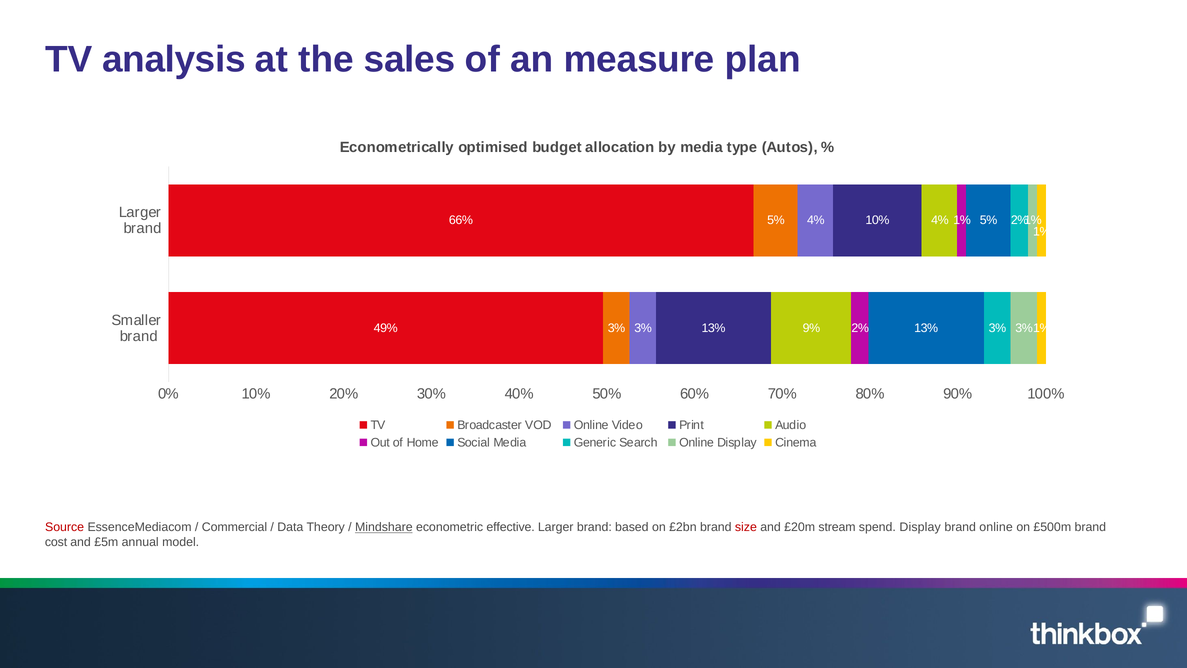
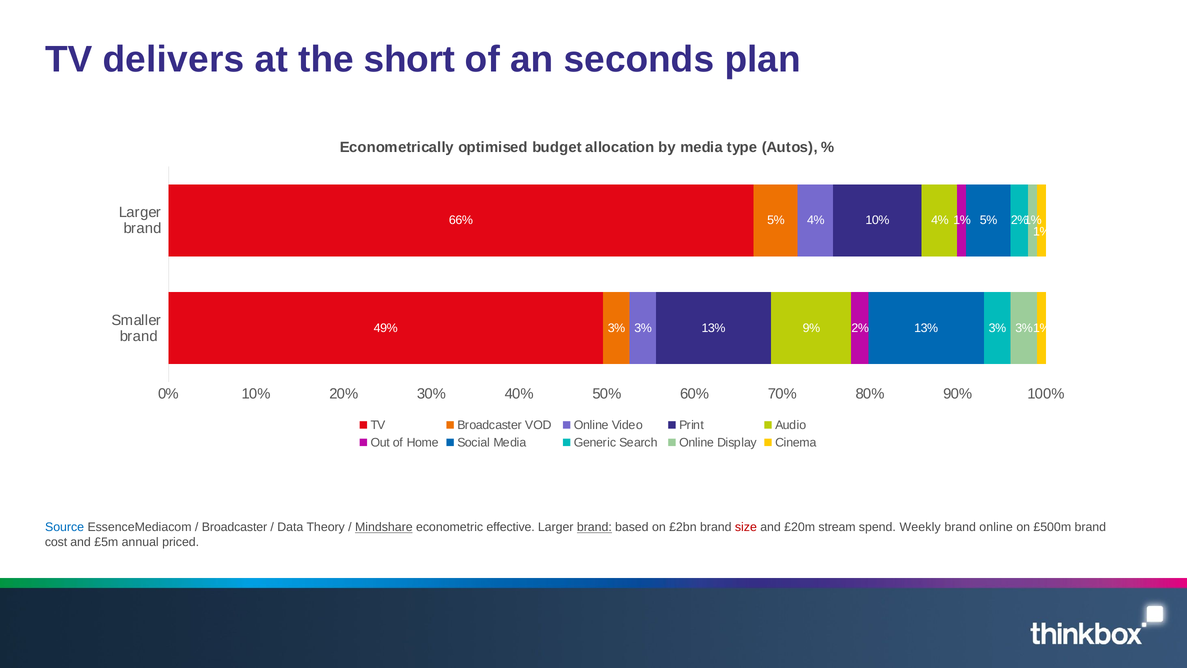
analysis: analysis -> delivers (174, 59)
sales: sales -> short (410, 59)
measure: measure -> seconds (639, 59)
Source colour: red -> blue (65, 527)
Commercial: Commercial -> Broadcaster (234, 527)
brand underline: none -> present (594, 527)
spend Display: Display -> Weekly (920, 527)
model: model -> priced (181, 542)
